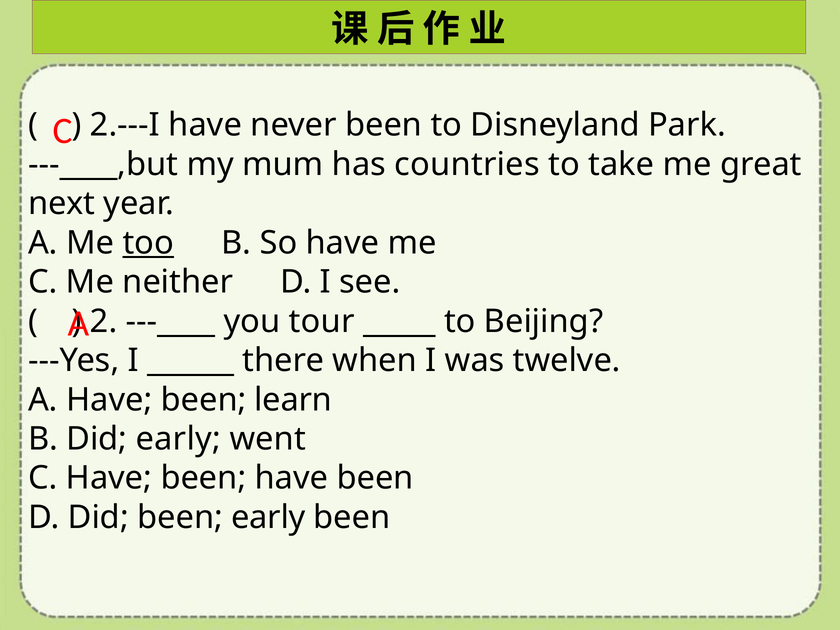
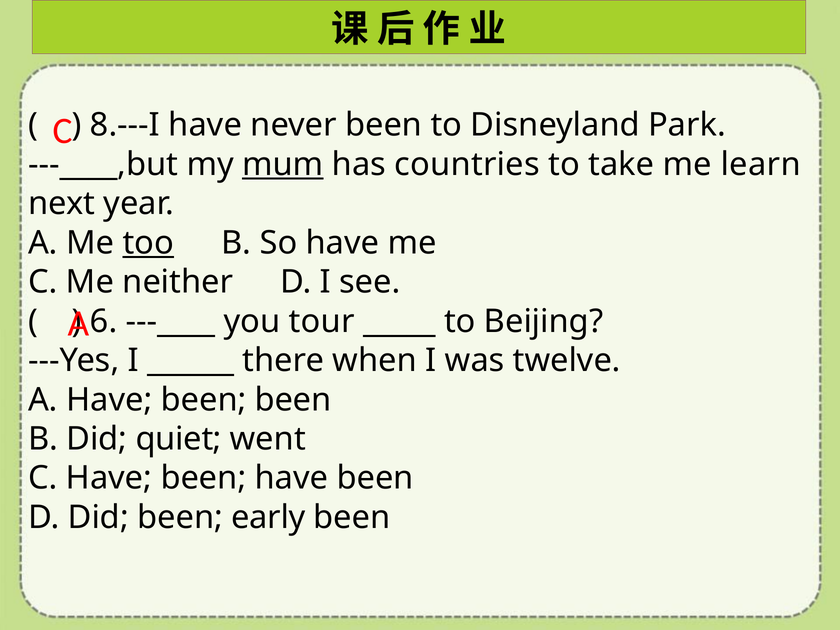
2.---I: 2.---I -> 8.---I (125, 125)
mum underline: none -> present (283, 164)
great: great -> learn (761, 164)
2: 2 -> 6 (104, 321)
been learn: learn -> been (293, 400)
Did early: early -> quiet (179, 439)
